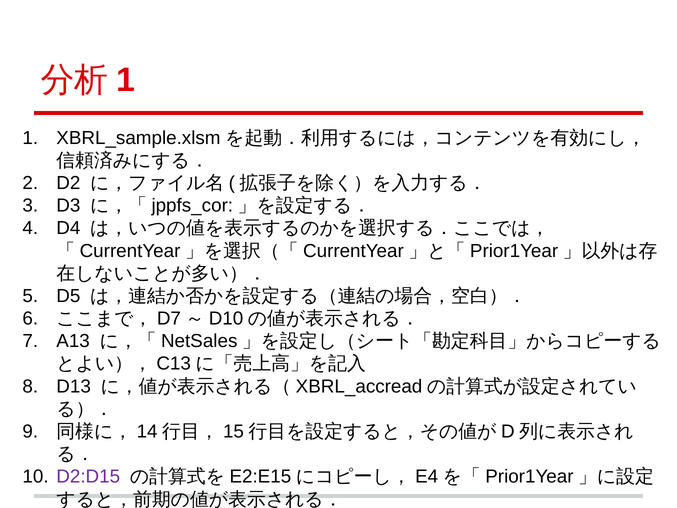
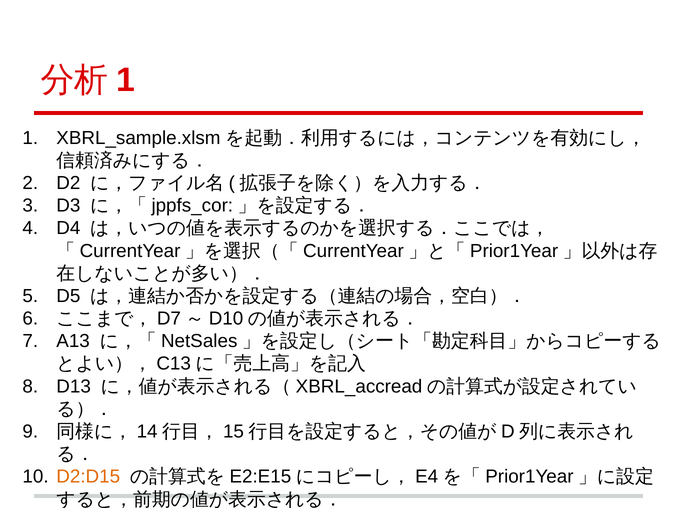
D2:D15 colour: purple -> orange (88, 476)
